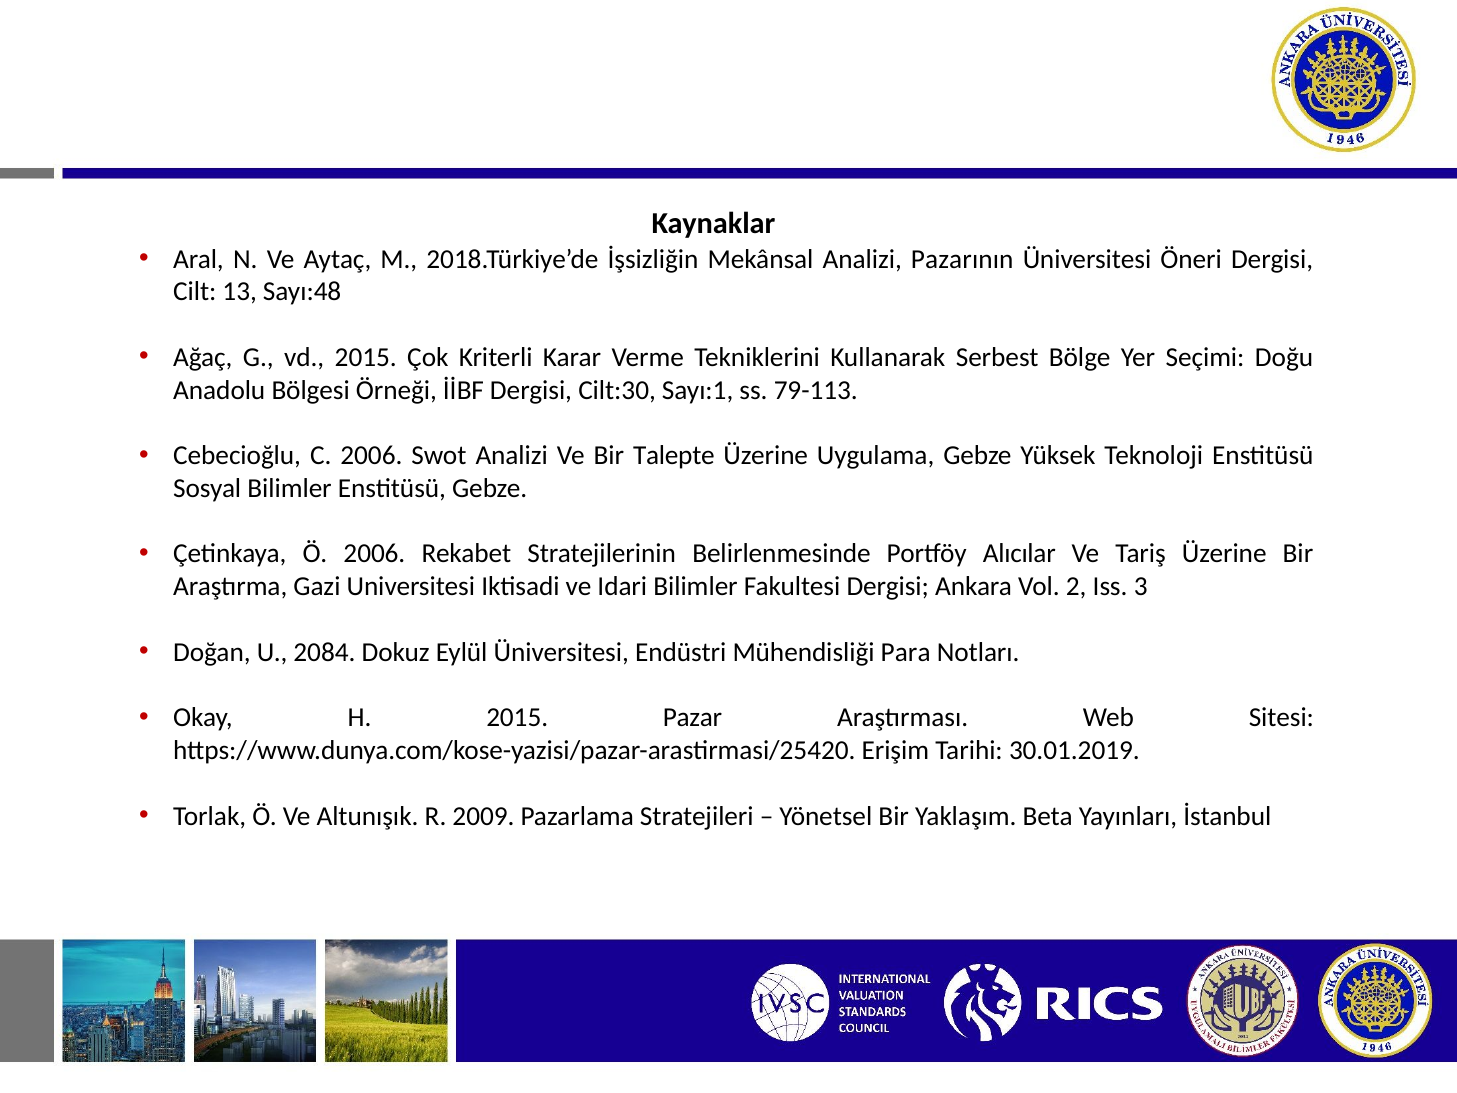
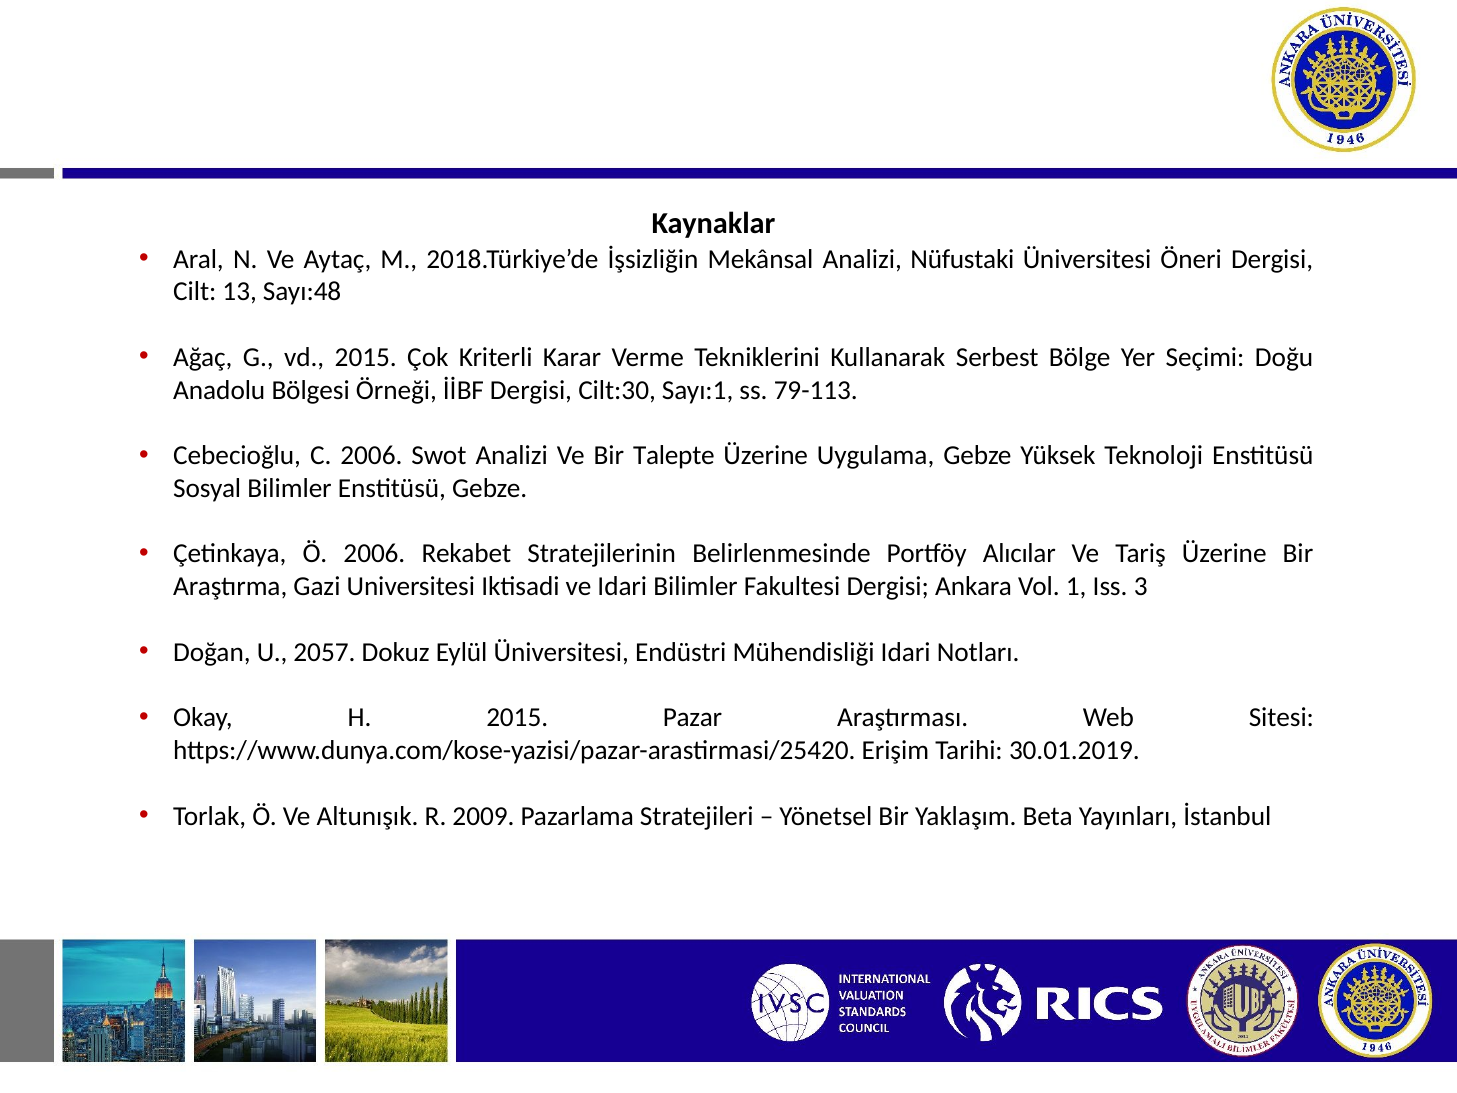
Pazarının: Pazarının -> Nüfustaki (962, 259)
2: 2 -> 1 (1076, 587)
2084: 2084 -> 2057 (324, 652)
Mühendisliği Para: Para -> Idari (906, 652)
